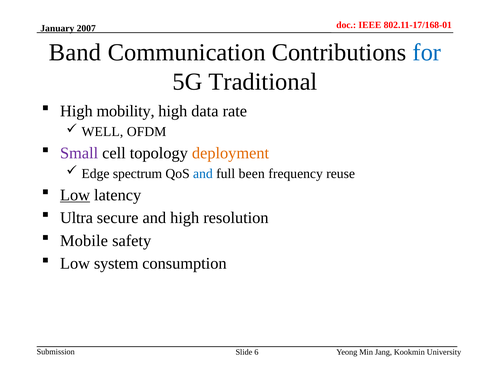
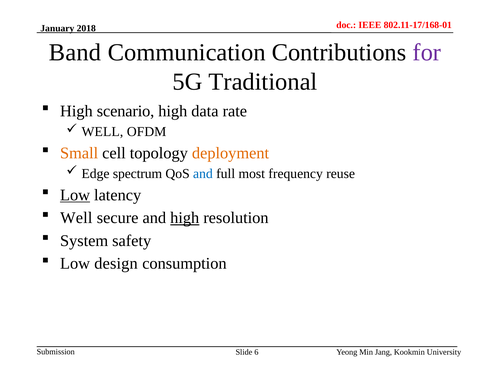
2007: 2007 -> 2018 (86, 28)
for colour: blue -> purple (427, 52)
mobility: mobility -> scenario (126, 111)
Small colour: purple -> orange (79, 153)
been: been -> most (252, 174)
Ultra: Ultra -> Well (76, 218)
high underline: none -> present (185, 218)
Mobile: Mobile -> System (84, 241)
system: system -> design (116, 264)
